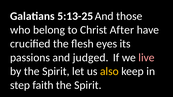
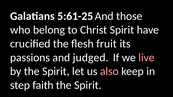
5:13-25: 5:13-25 -> 5:61-25 (75, 16)
Christ After: After -> Spirit (122, 30)
eyes: eyes -> fruit (107, 44)
also colour: yellow -> pink (109, 72)
